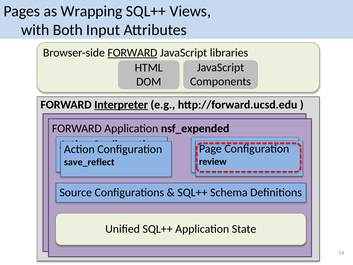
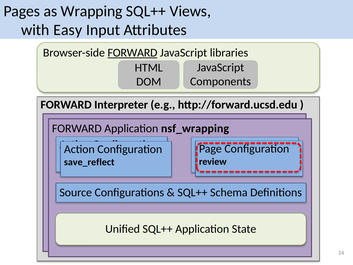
Both: Both -> Easy (68, 30)
Interpreter underline: present -> none (121, 105)
nsf_expended: nsf_expended -> nsf_wrapping (195, 128)
